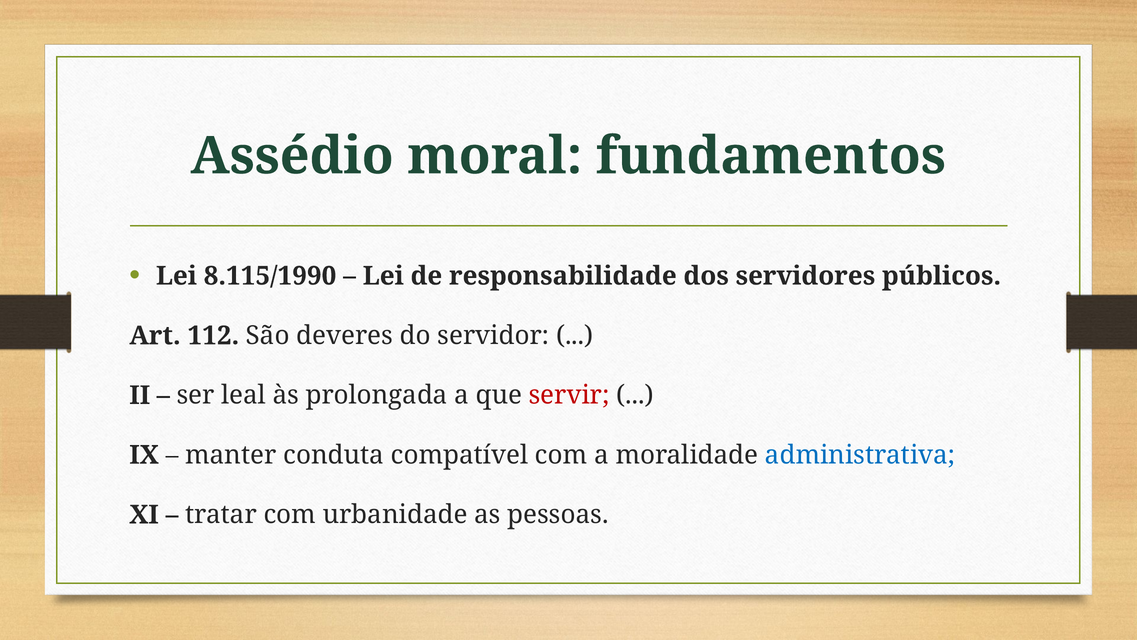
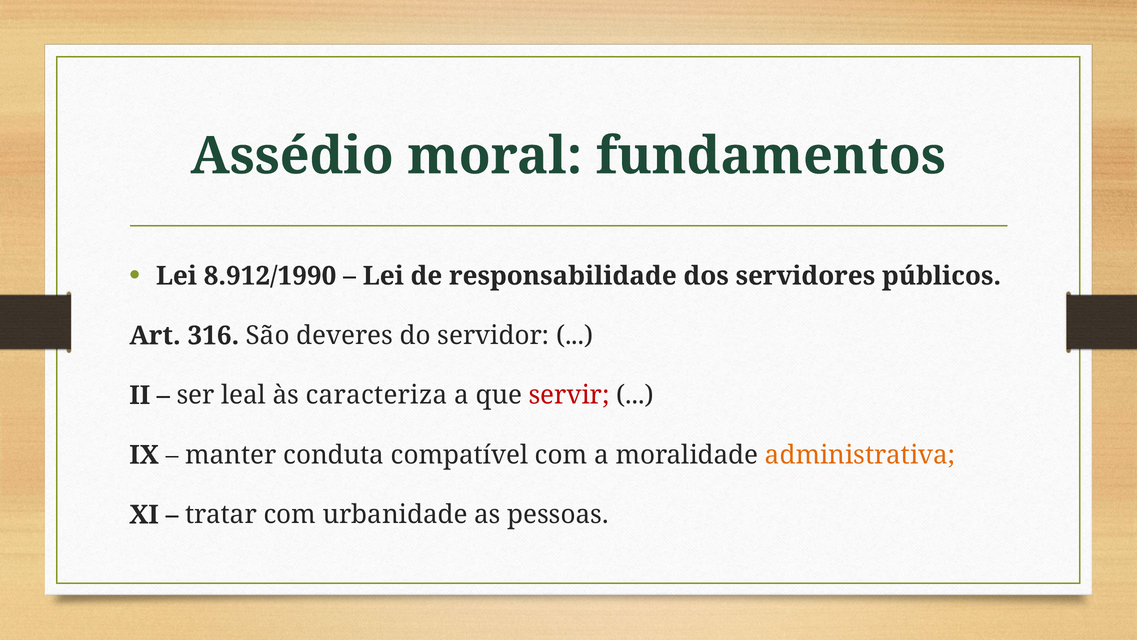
8.115/1990: 8.115/1990 -> 8.912/1990 (270, 276)
112: 112 -> 316 (213, 335)
prolongada: prolongada -> caracteriza (377, 395)
administrativa colour: blue -> orange (860, 455)
